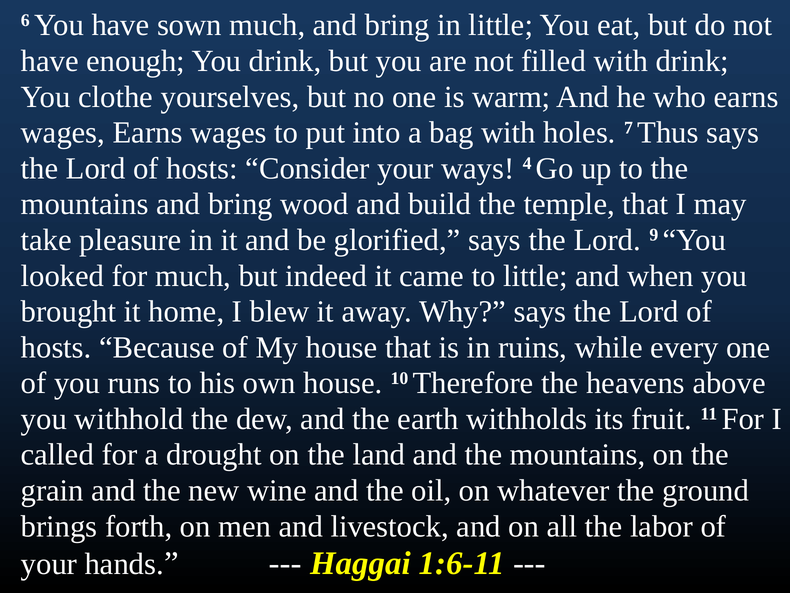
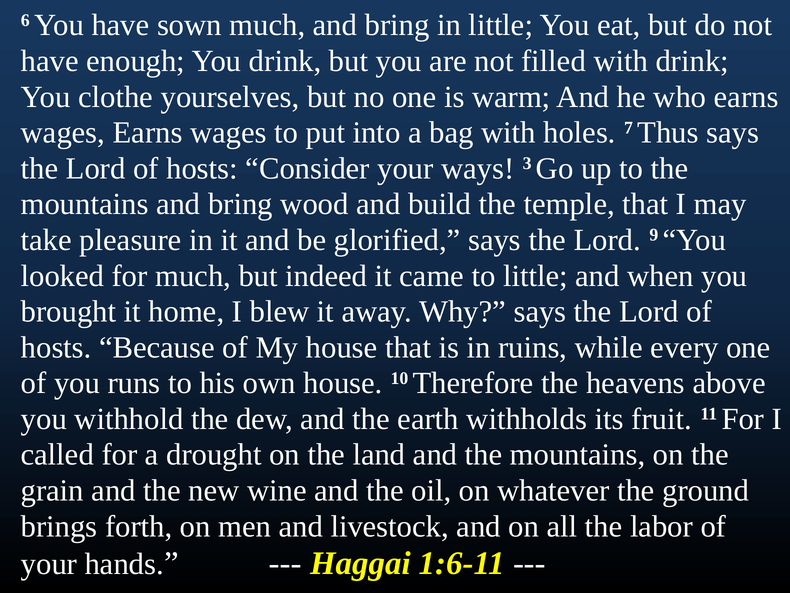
4: 4 -> 3 (527, 163)
